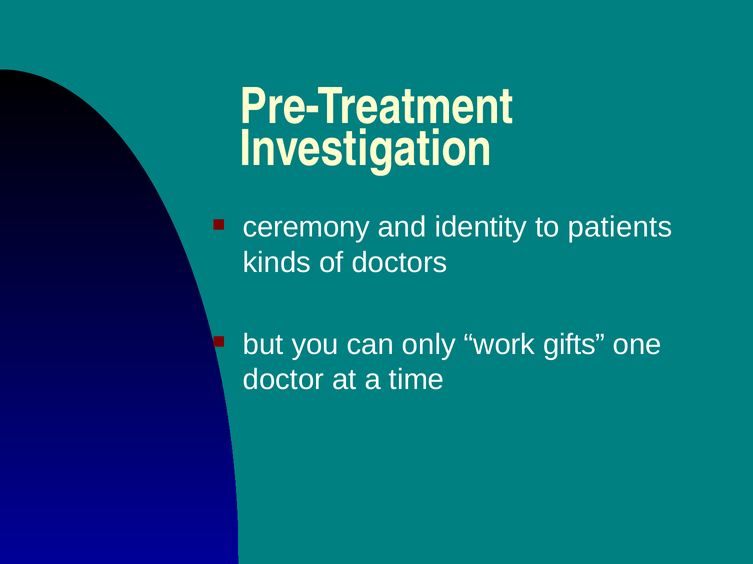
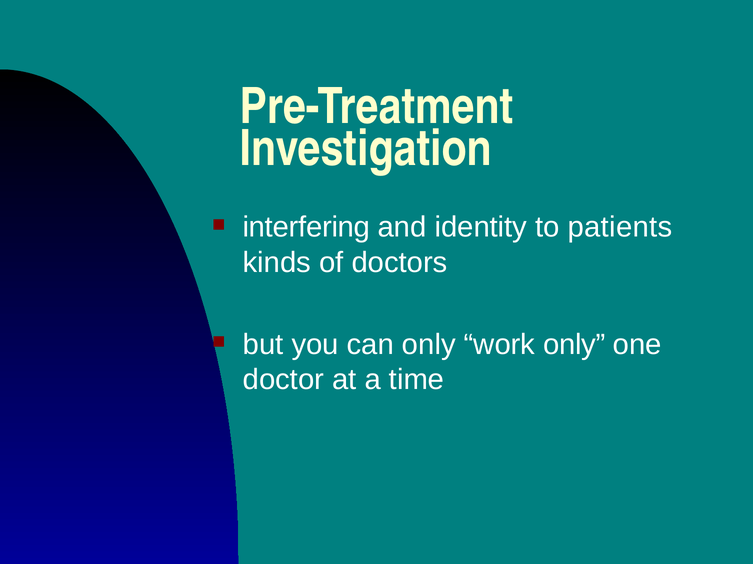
ceremony: ceremony -> interfering (306, 228)
work gifts: gifts -> only (574, 345)
